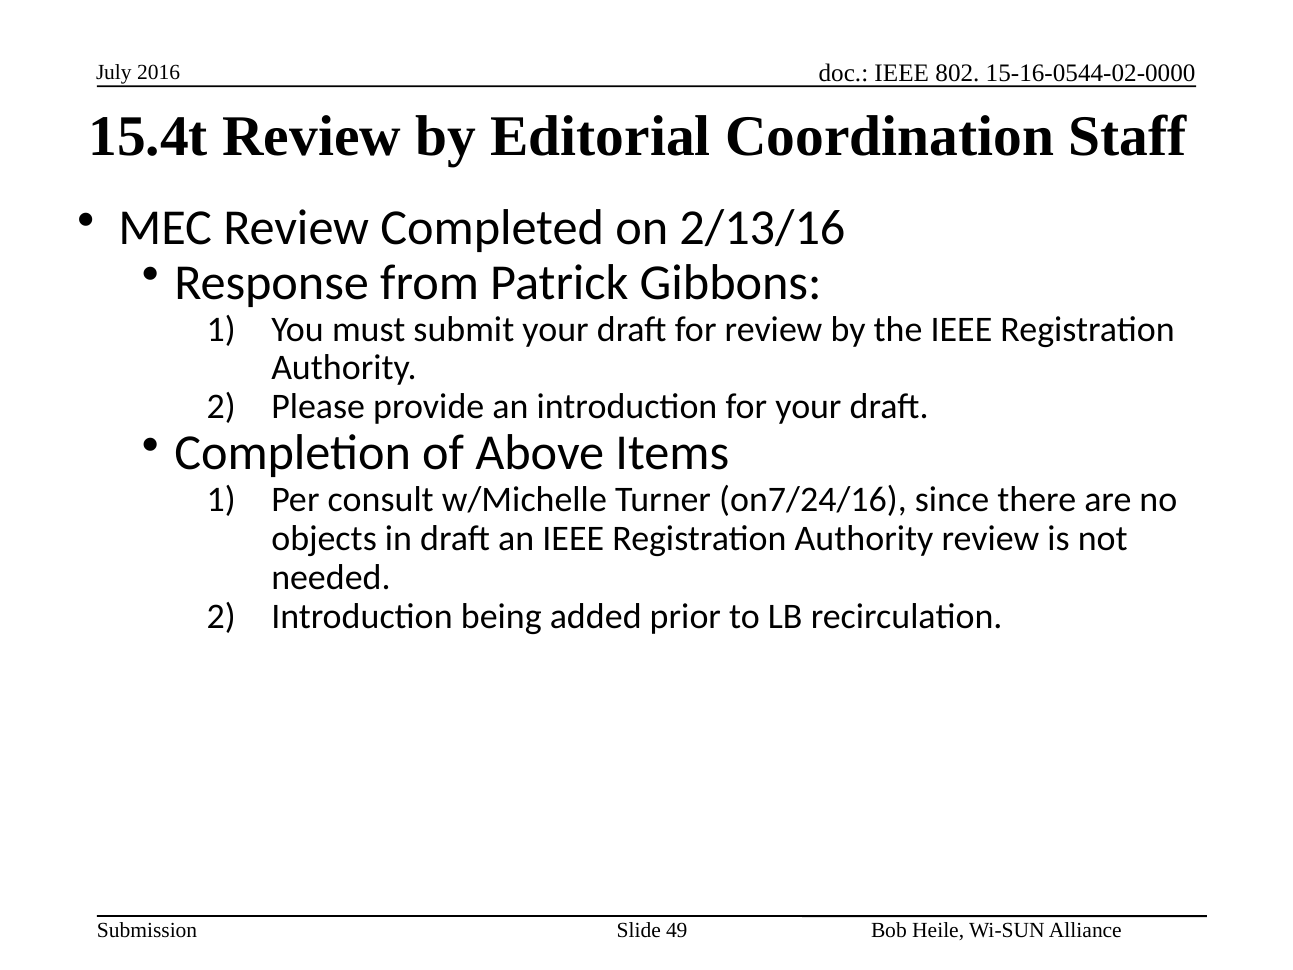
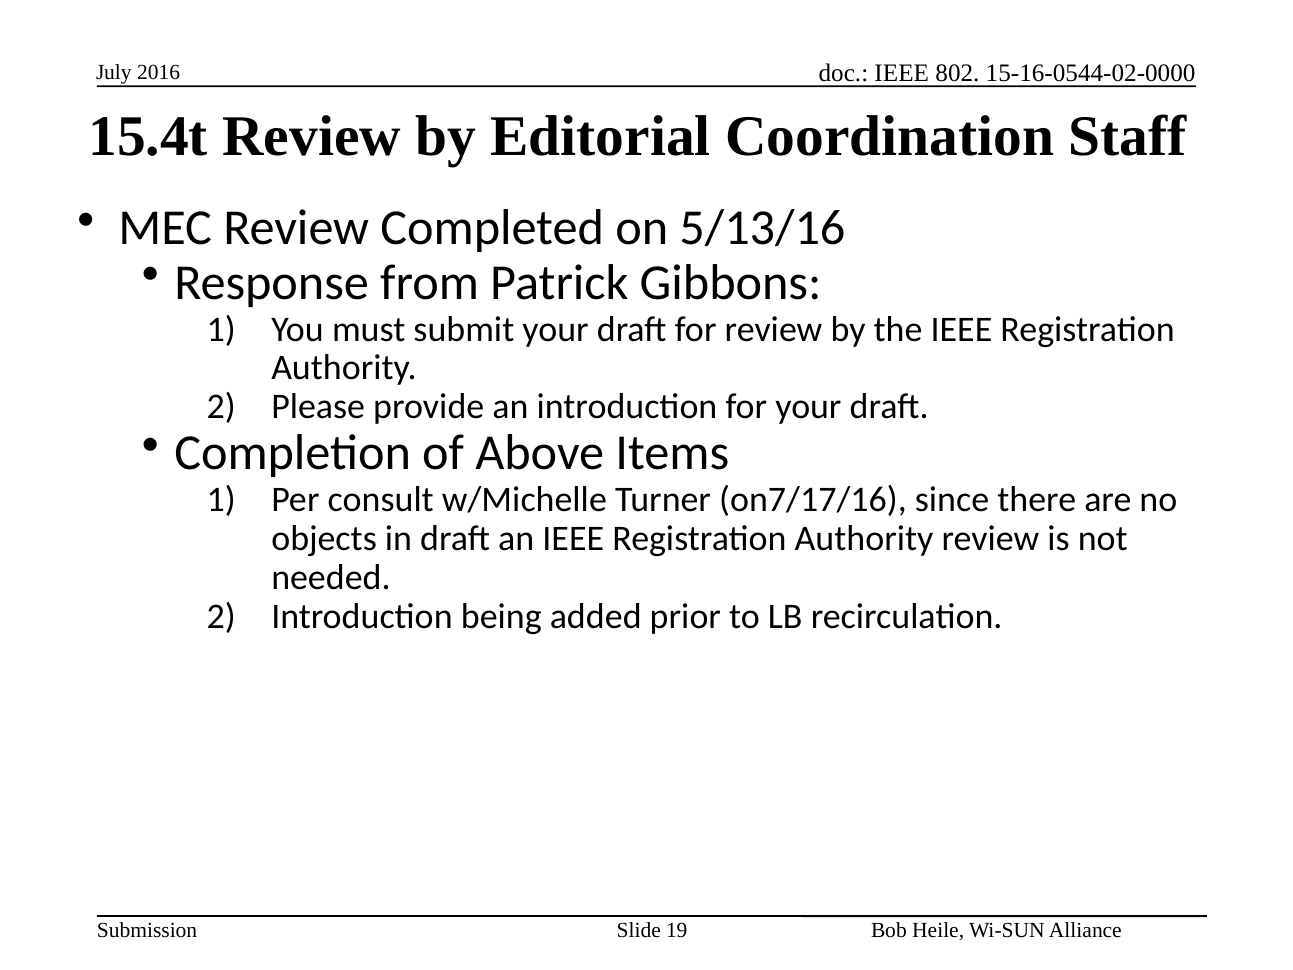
2/13/16: 2/13/16 -> 5/13/16 (762, 228)
on7/24/16: on7/24/16 -> on7/17/16 (813, 500)
49: 49 -> 19 (677, 930)
